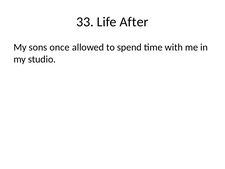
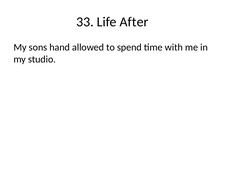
once: once -> hand (60, 47)
